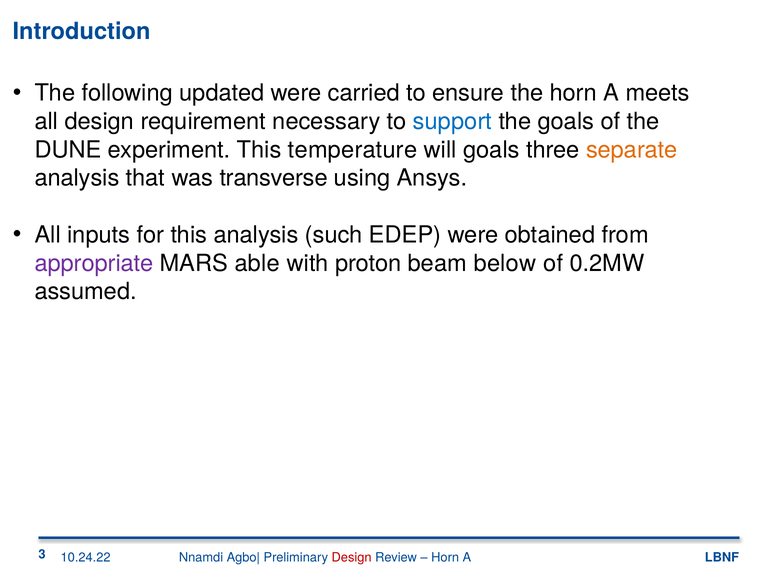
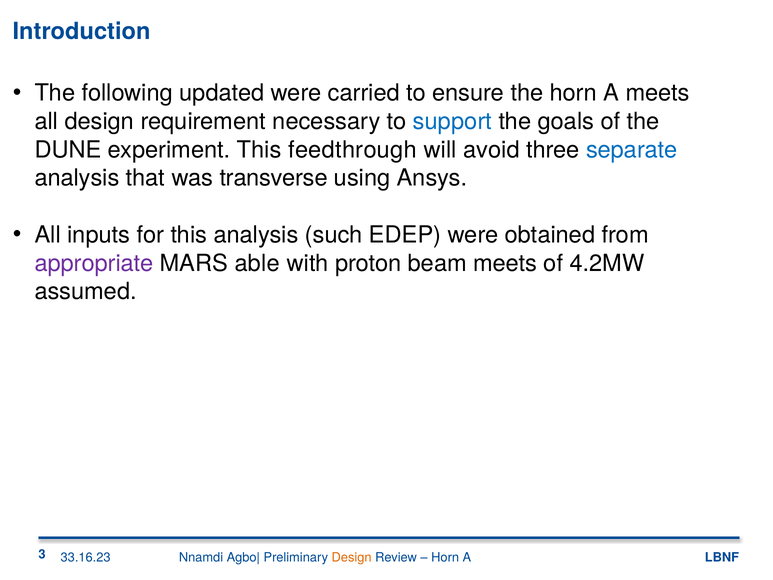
temperature: temperature -> feedthrough (353, 150)
will goals: goals -> avoid (491, 150)
separate colour: orange -> blue (632, 150)
beam below: below -> meets (505, 263)
0.2MW: 0.2MW -> 4.2MW (607, 263)
10.24.22: 10.24.22 -> 33.16.23 (86, 557)
Design colour: red -> orange (352, 557)
